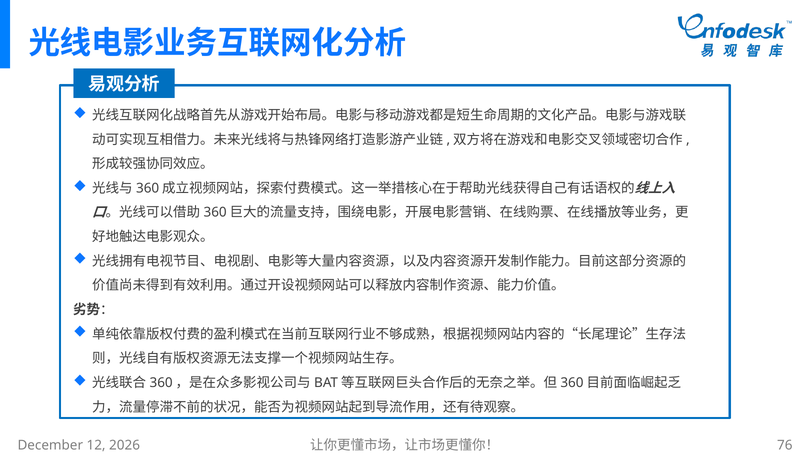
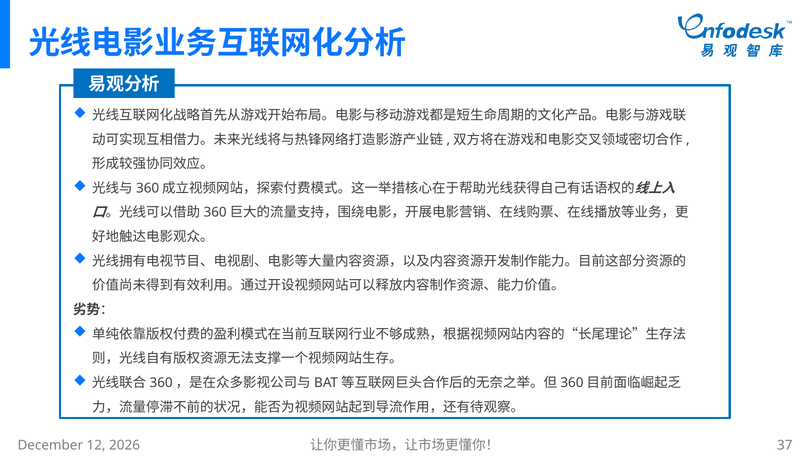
76: 76 -> 37 (785, 445)
